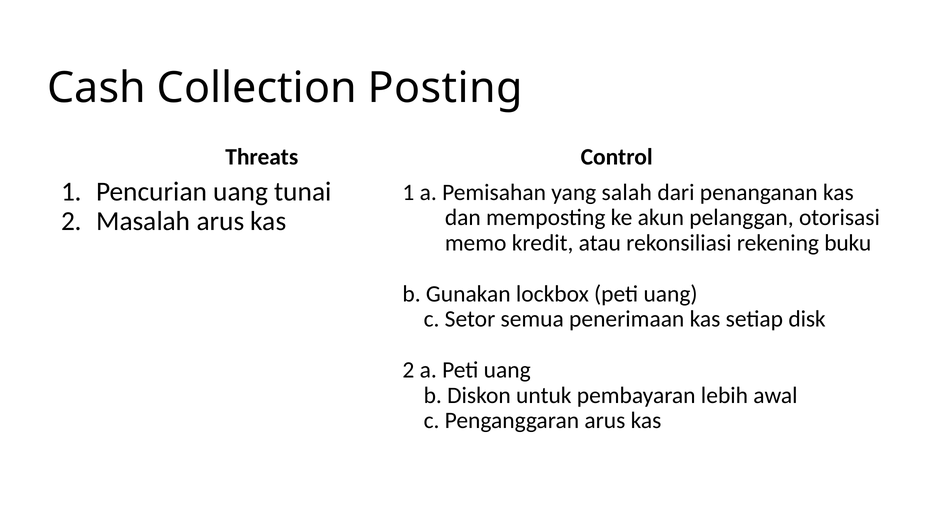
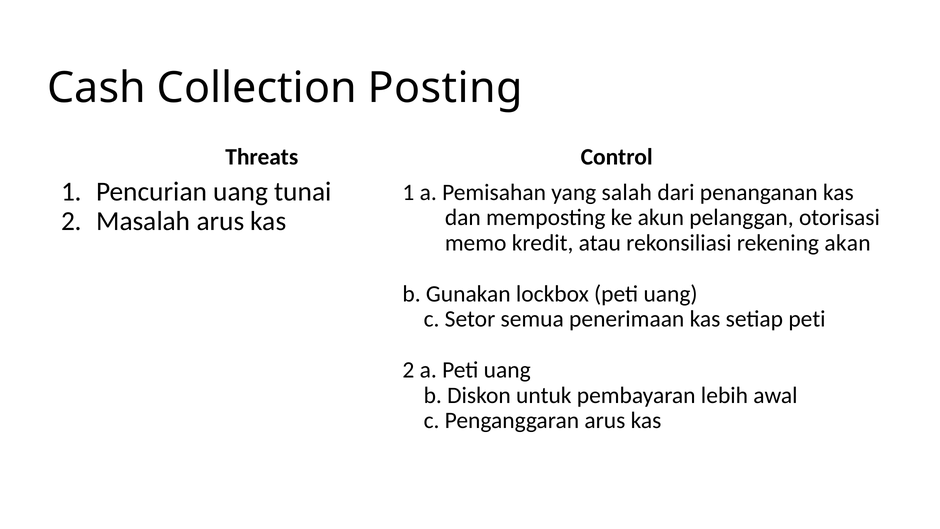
buku: buku -> akan (848, 243)
setiap disk: disk -> peti (807, 319)
